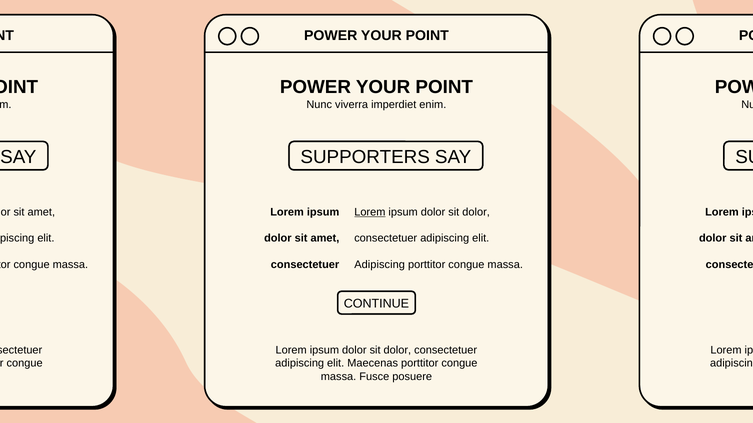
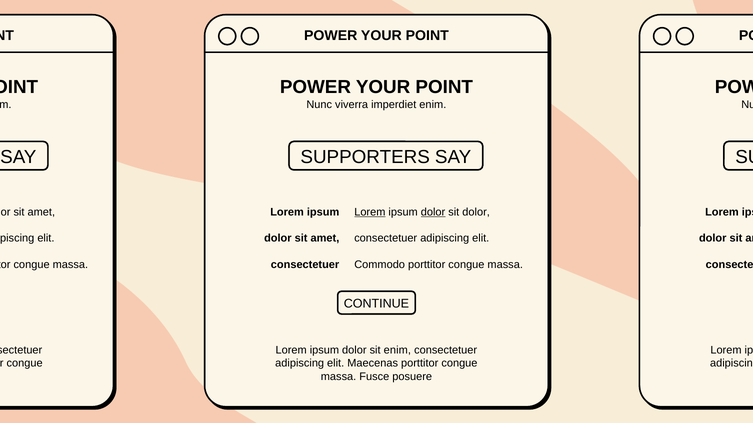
dolor underline: none -> present (433, 212)
Adipiscing: Adipiscing -> Commodo (380, 265)
dolor: dolor -> enim (397, 351)
